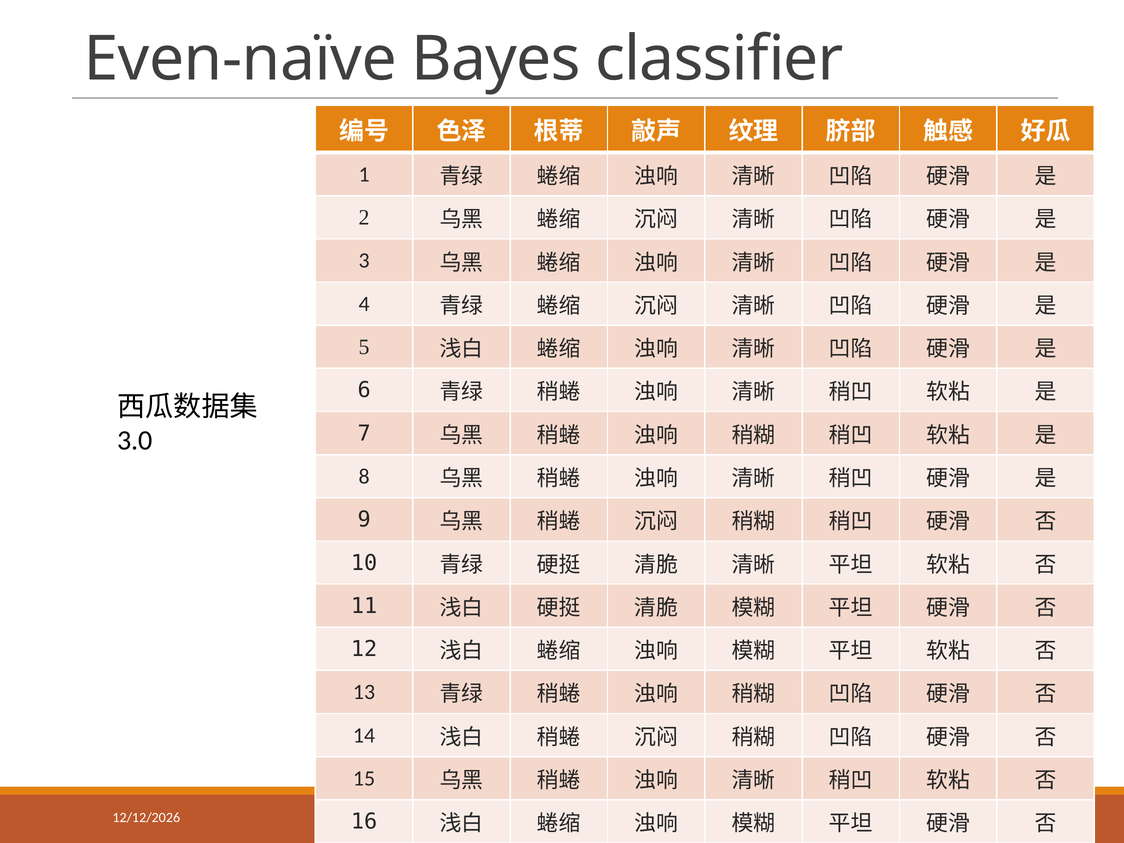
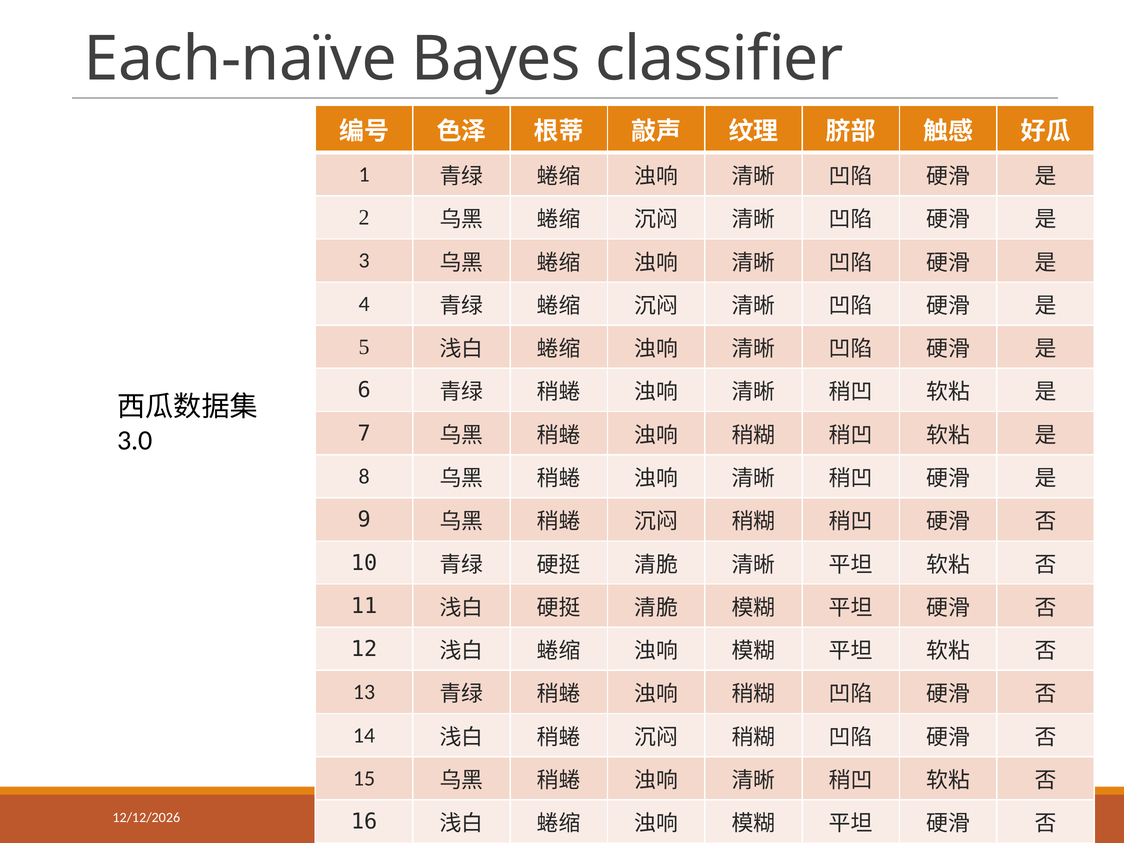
Even-naïve: Even-naïve -> Each-naïve (240, 59)
